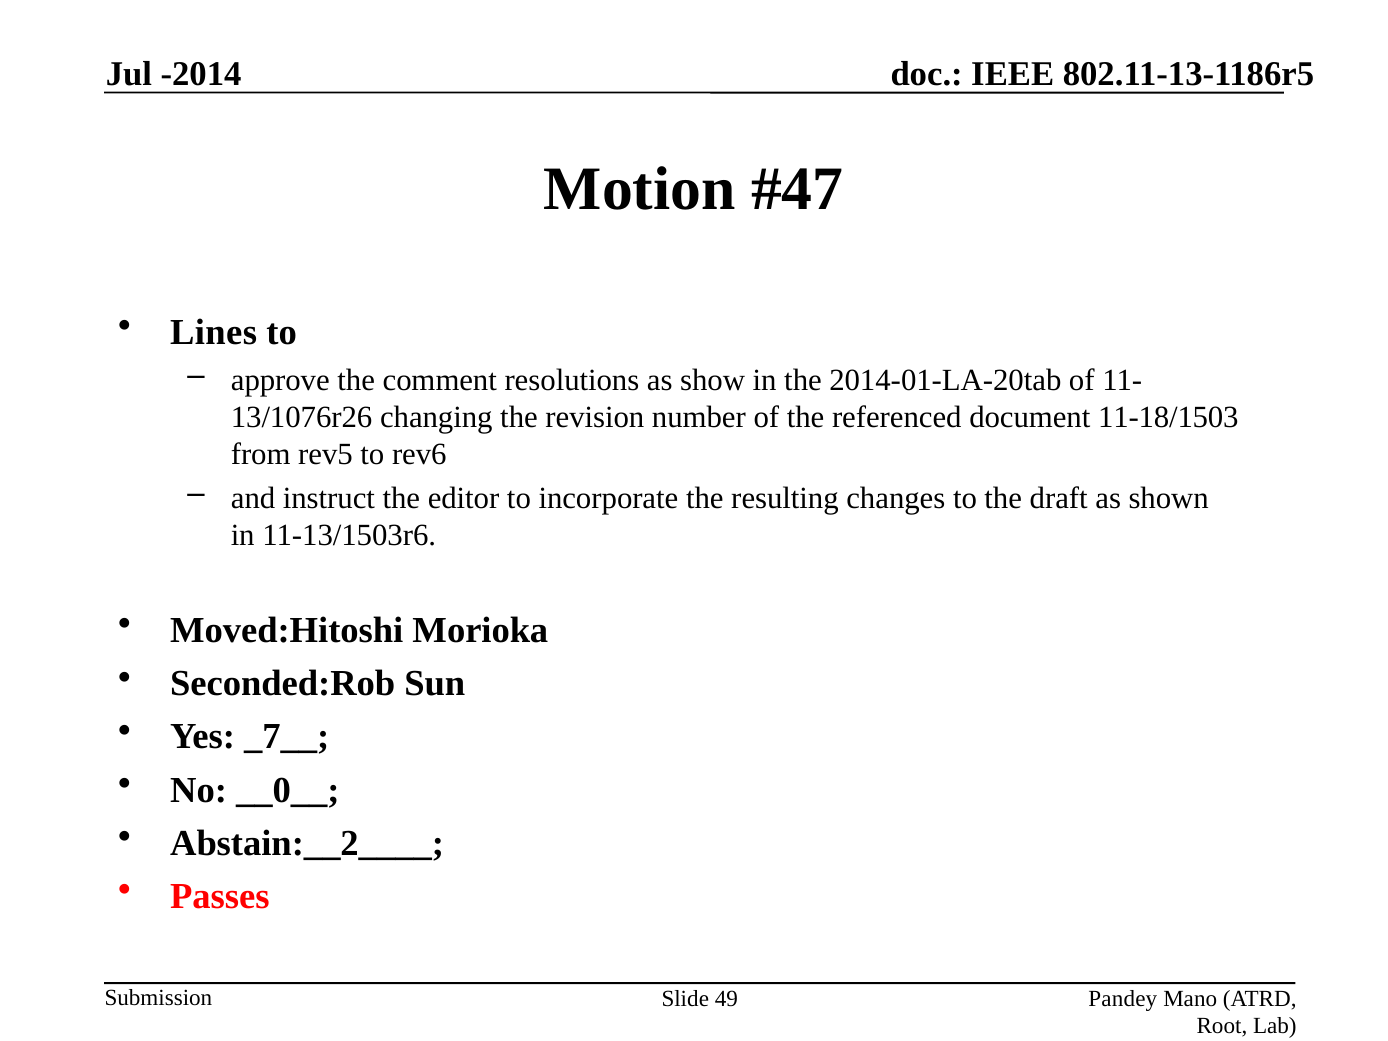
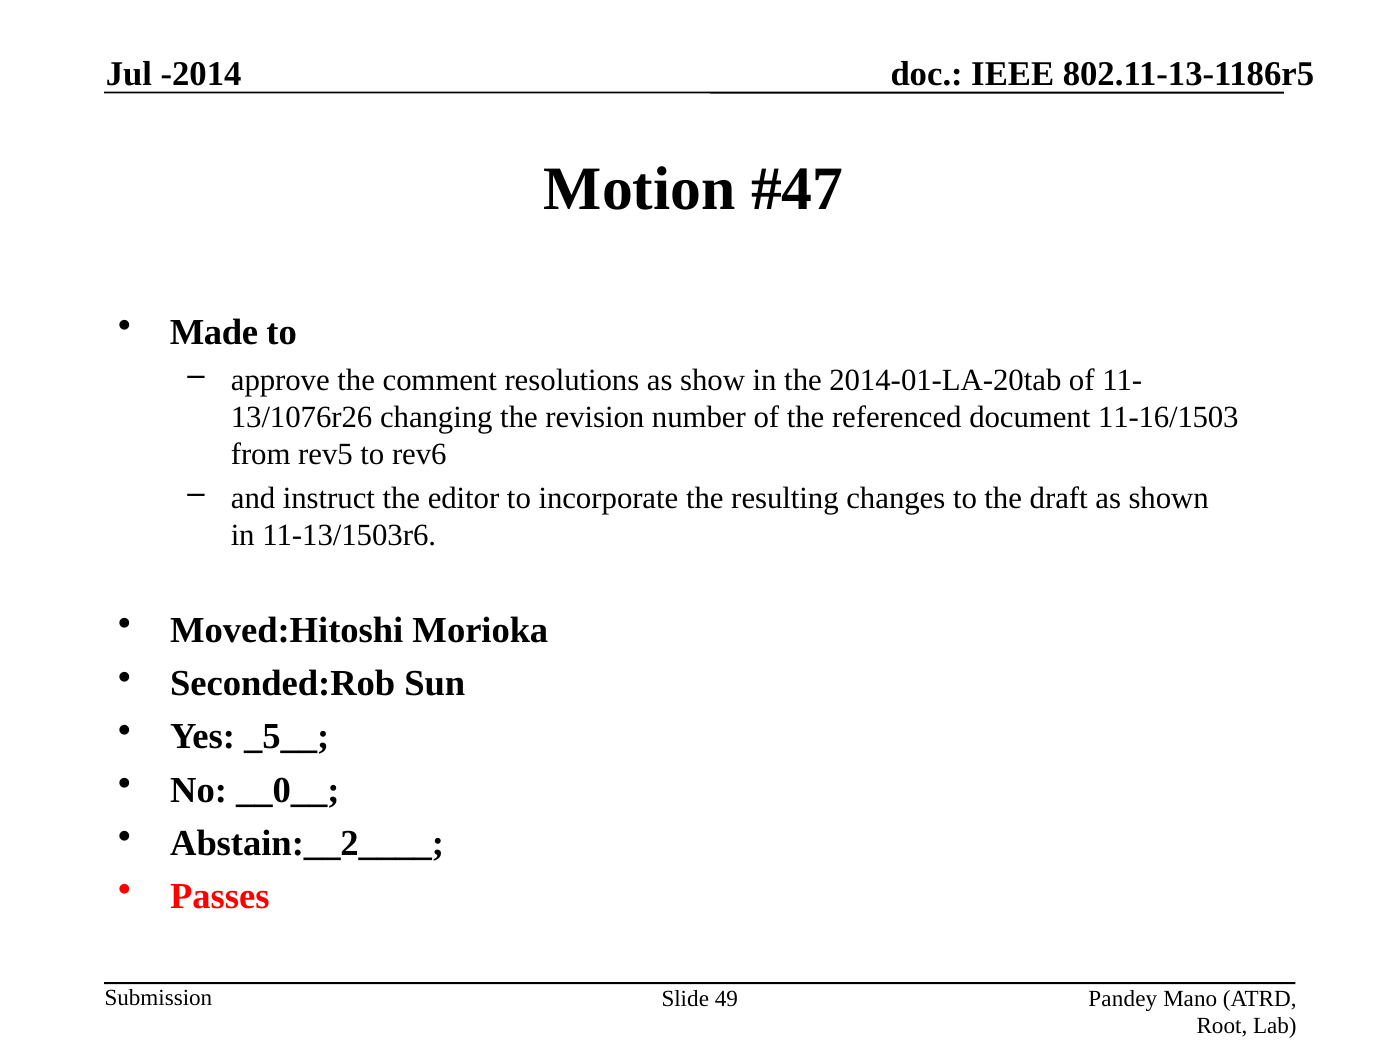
Lines: Lines -> Made (214, 332)
11-18/1503: 11-18/1503 -> 11-16/1503 (1168, 417)
_7__: _7__ -> _5__ (287, 737)
